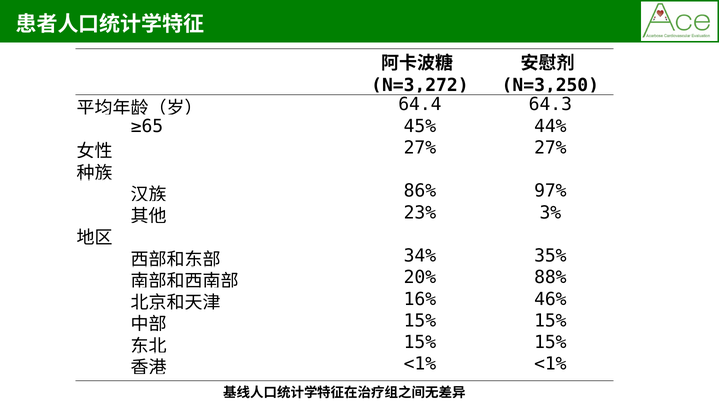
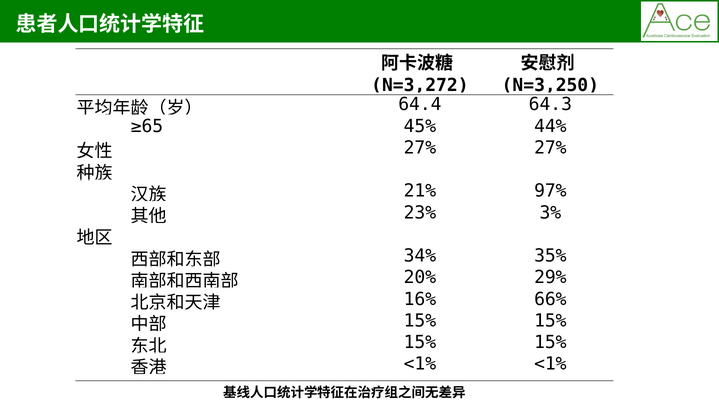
86%: 86% -> 21% (420, 191)
88%: 88% -> 29% (550, 277)
46%: 46% -> 66% (550, 299)
